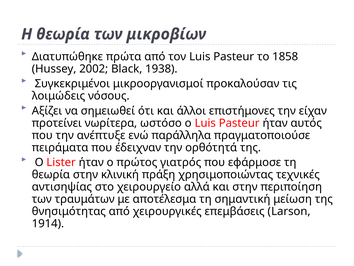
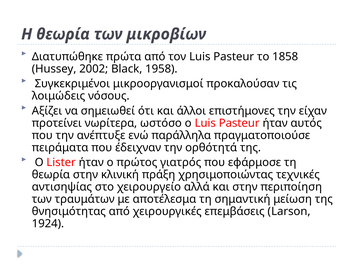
1938: 1938 -> 1958 (161, 69)
1914: 1914 -> 1924 (48, 223)
